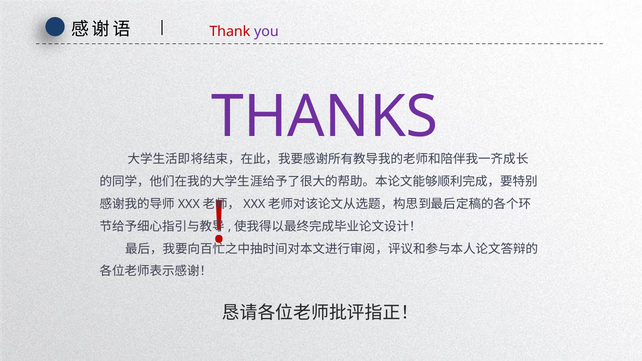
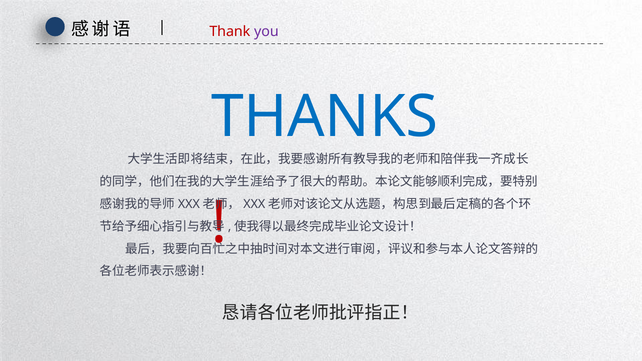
THANKS colour: purple -> blue (325, 117)
